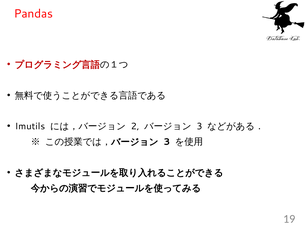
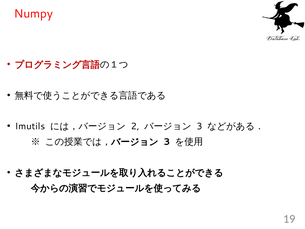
Pandas: Pandas -> Numpy (33, 14)
